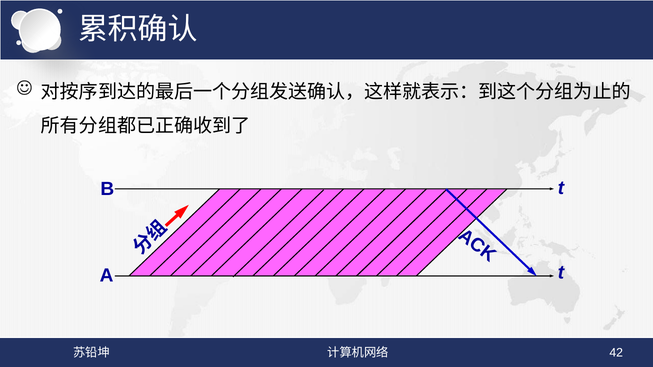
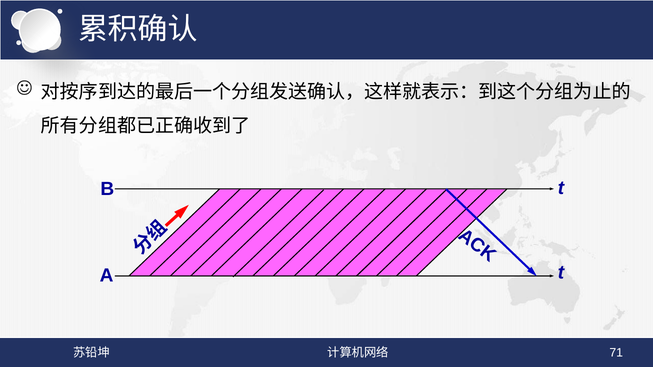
42: 42 -> 71 (616, 353)
